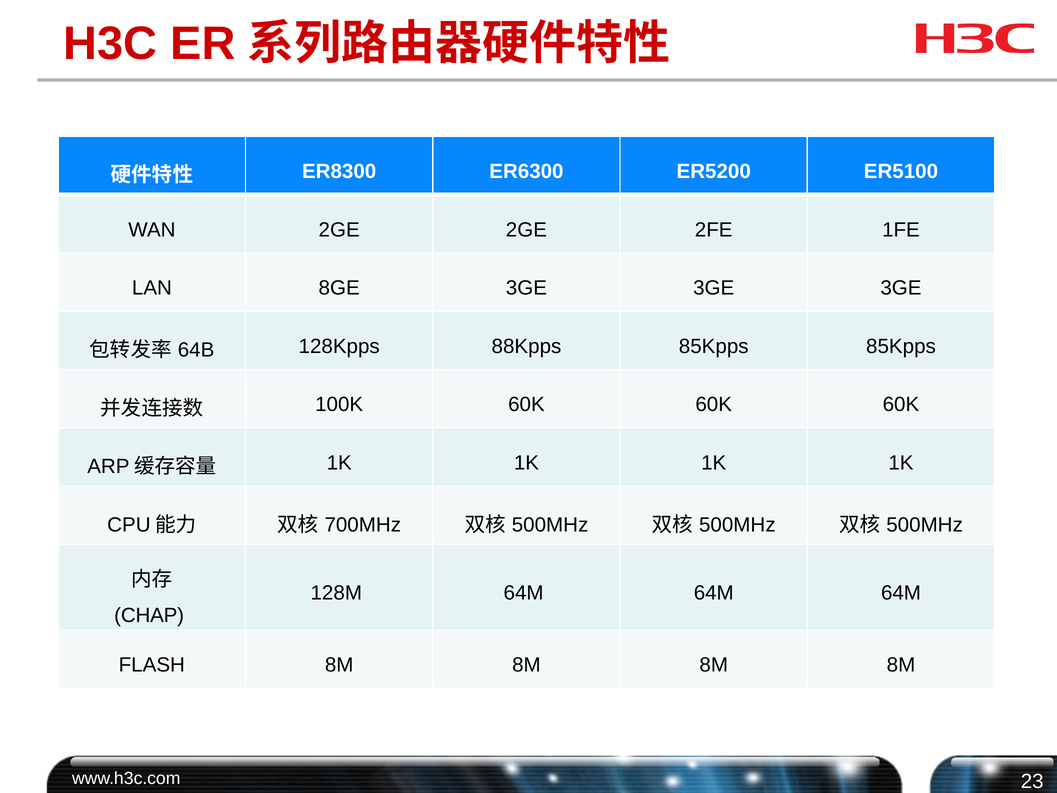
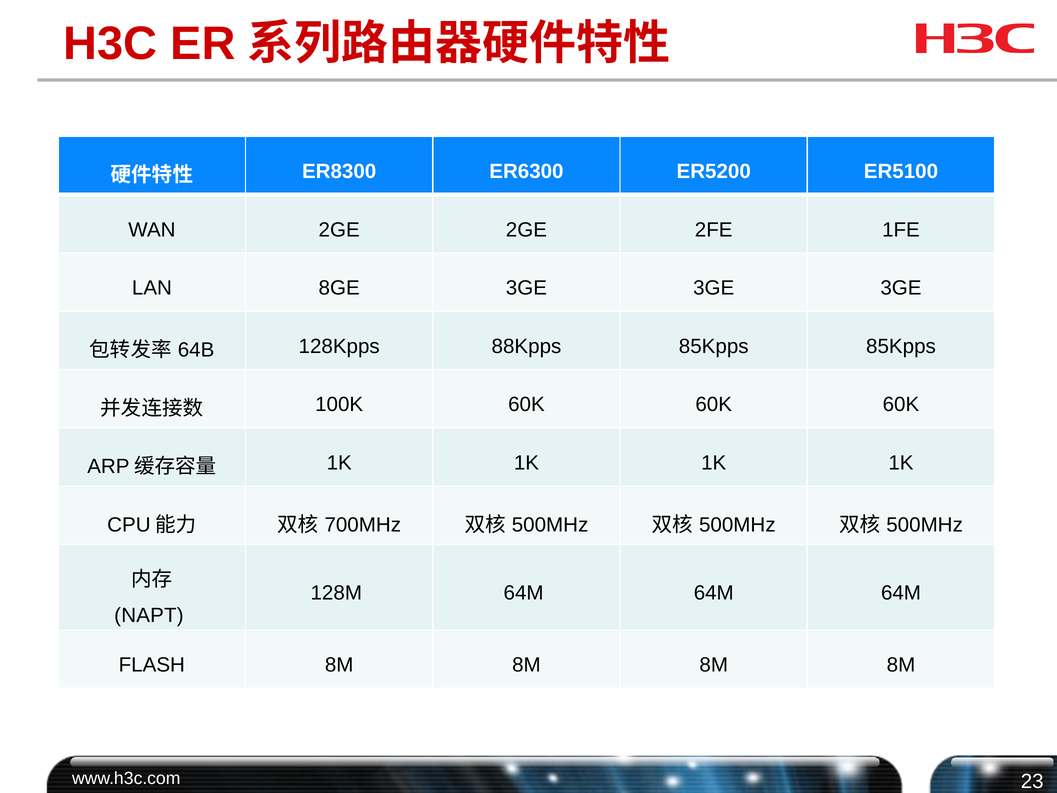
CHAP: CHAP -> NAPT (149, 615)
